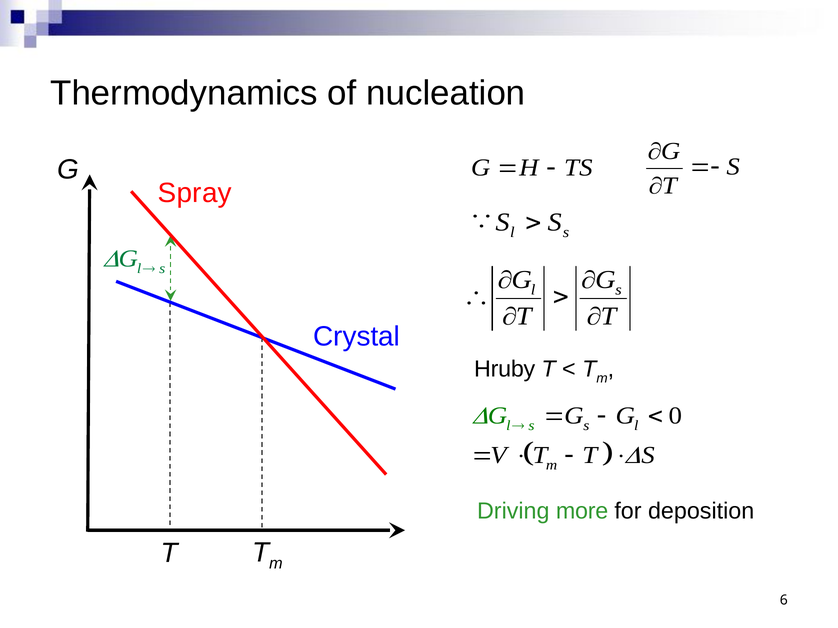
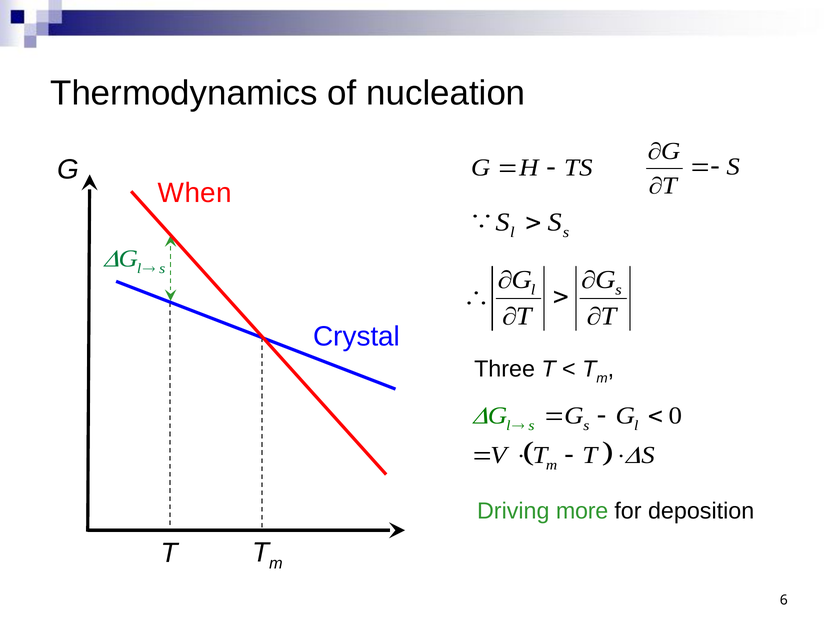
Spray: Spray -> When (195, 193)
Hruby: Hruby -> Three (505, 370)
